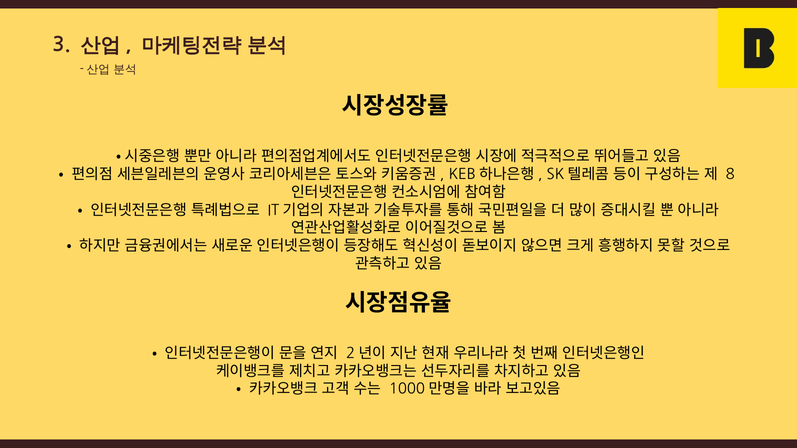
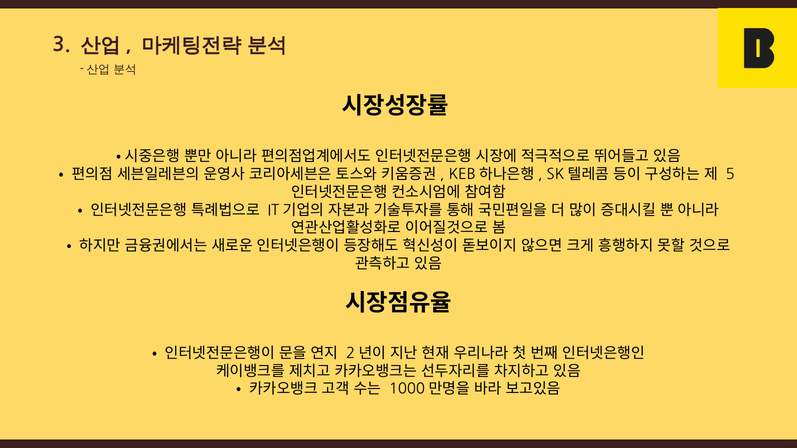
8: 8 -> 5 (730, 174)
